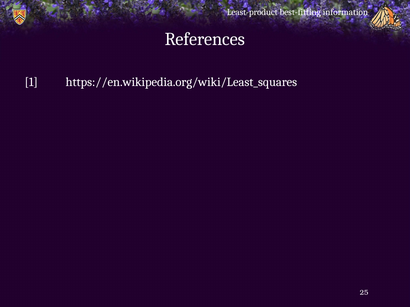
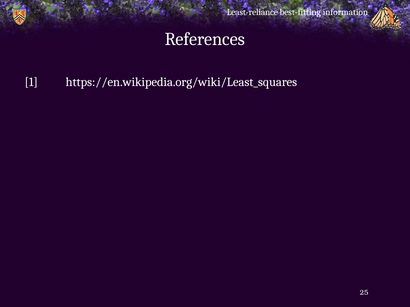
Least-product: Least-product -> Least-reliance (252, 12)
